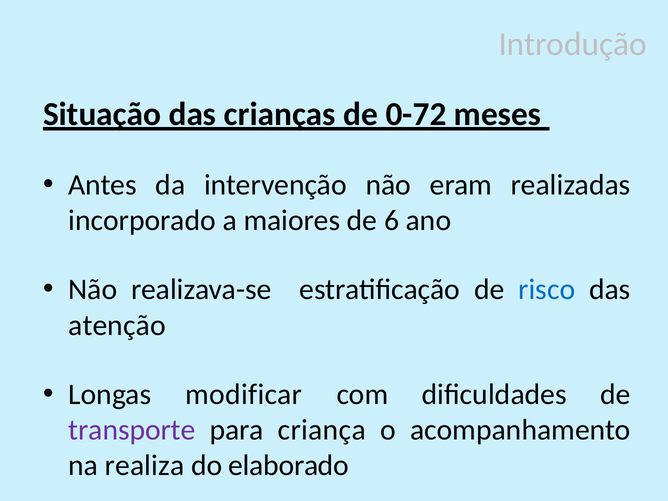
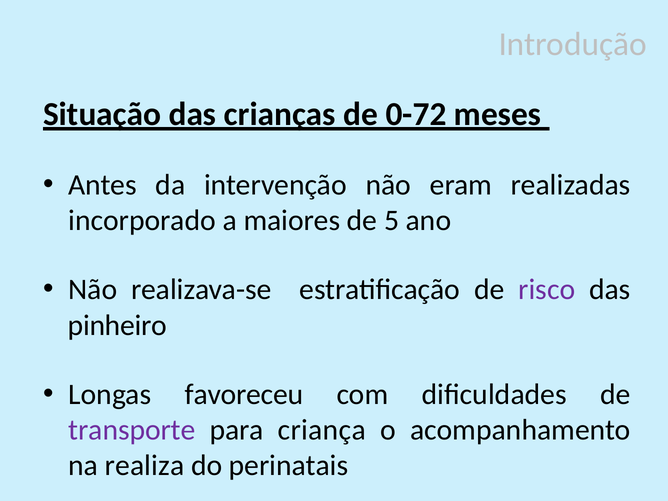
6: 6 -> 5 (392, 221)
risco colour: blue -> purple (547, 290)
atenção: atenção -> pinheiro (117, 325)
modificar: modificar -> favoreceu (244, 394)
elaborado: elaborado -> perinatais (289, 466)
